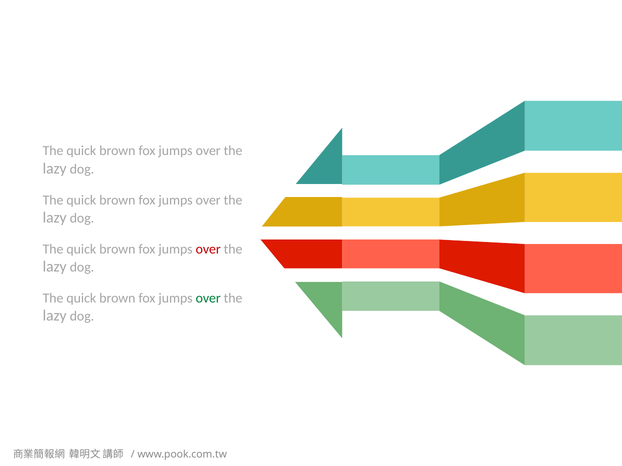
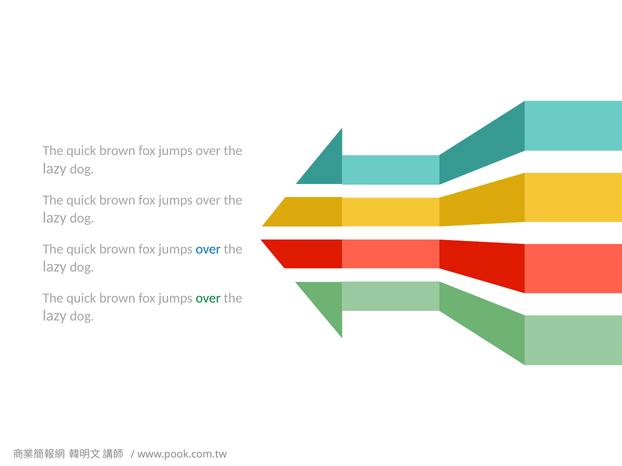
over colour: red -> blue (208, 249)
